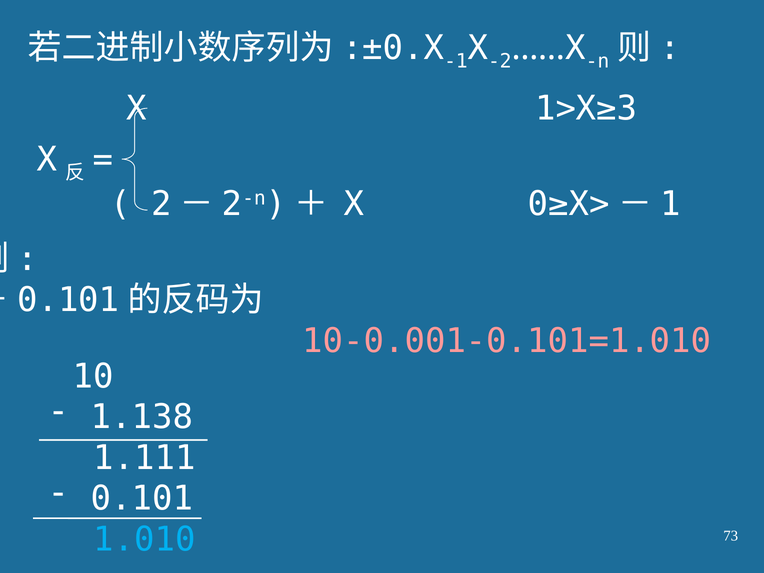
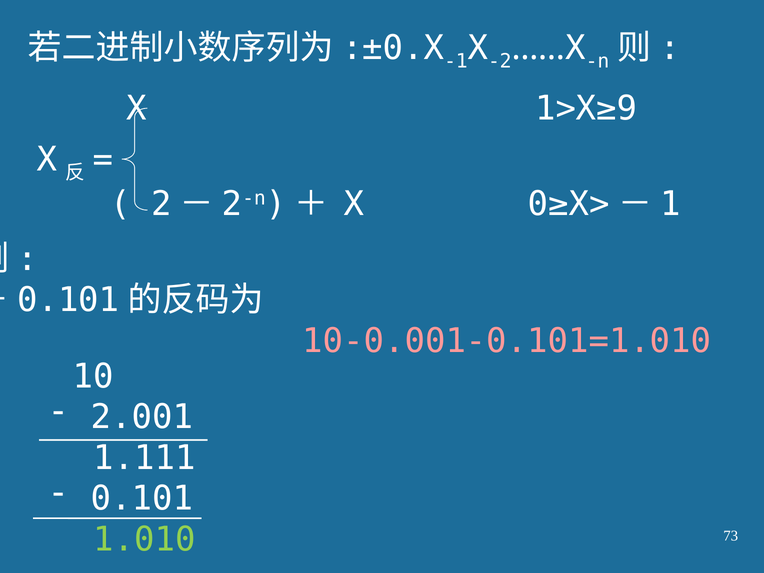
1>X≥3: 1>X≥3 -> 1>X≥9 (586, 108)
1.138: 1.138 -> 2.001 (142, 417)
1.010 colour: light blue -> light green (145, 539)
